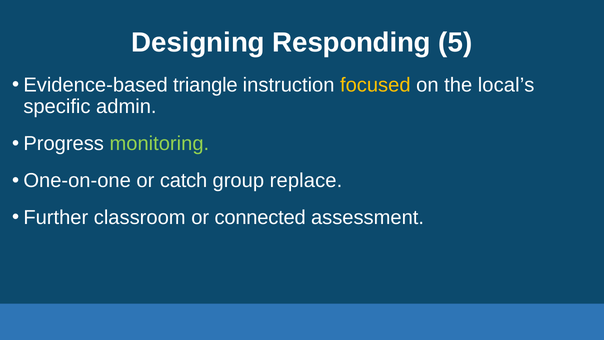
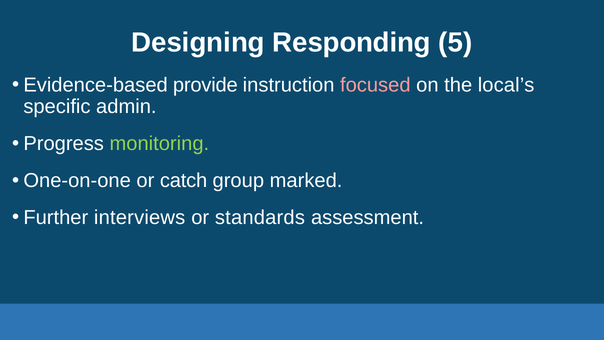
triangle: triangle -> provide (205, 85)
focused colour: yellow -> pink (375, 85)
replace: replace -> marked (306, 180)
classroom: classroom -> interviews (140, 217)
connected: connected -> standards (260, 217)
